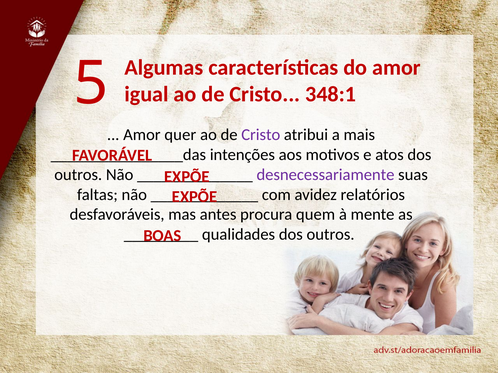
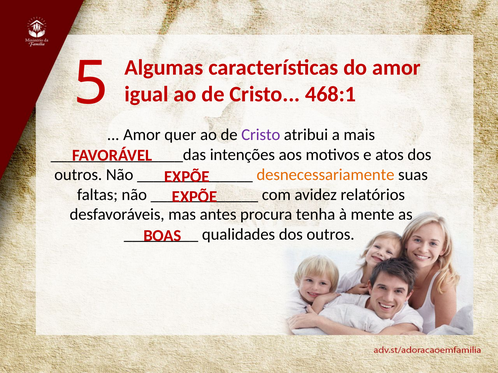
348:1: 348:1 -> 468:1 (331, 94)
desnecessariamente colour: purple -> orange (326, 175)
quem: quem -> tenha (316, 215)
